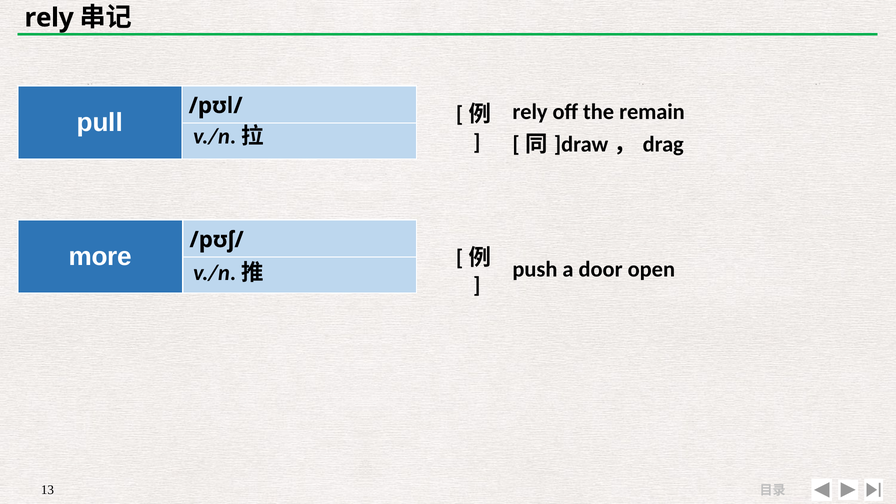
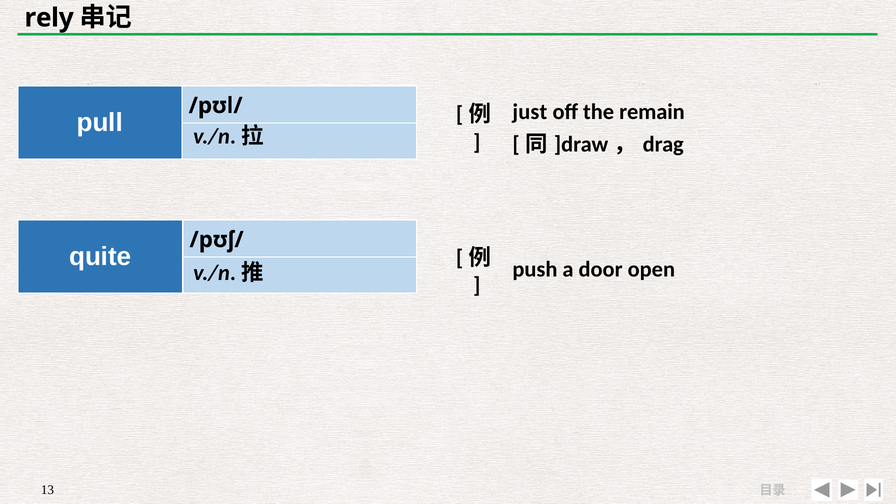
rely: rely -> just (530, 112)
more: more -> quite (100, 257)
